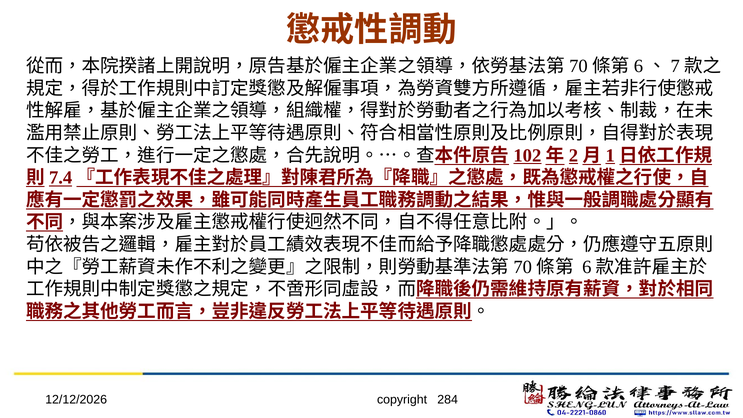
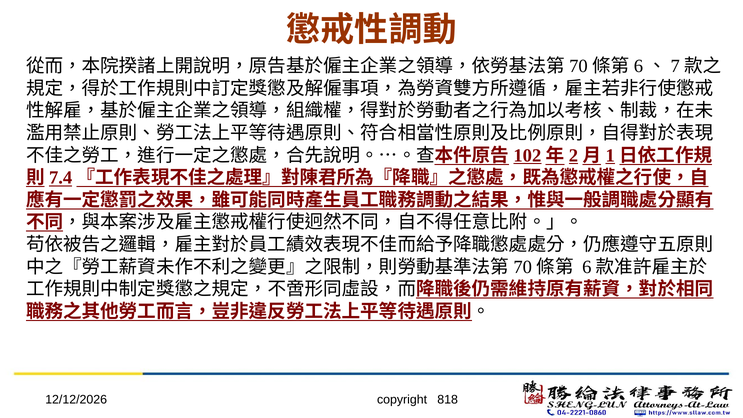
284: 284 -> 818 (448, 400)
